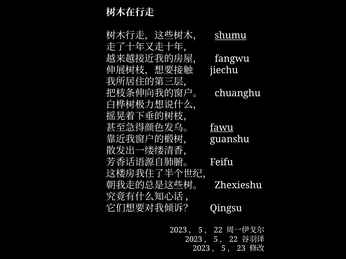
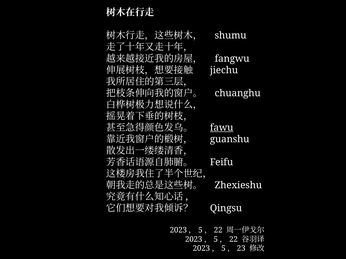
shumu underline: present -> none (231, 36)
